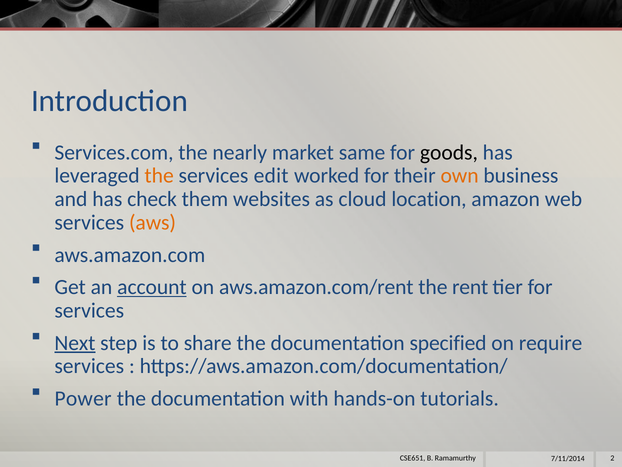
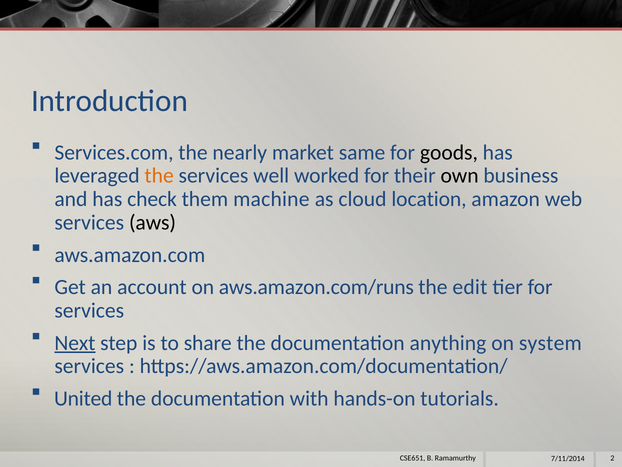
edit: edit -> well (271, 176)
own colour: orange -> black (460, 176)
websites: websites -> machine (271, 199)
aws colour: orange -> black (153, 222)
account underline: present -> none (152, 287)
aws.amazon.com/rent: aws.amazon.com/rent -> aws.amazon.com/runs (316, 287)
rent: rent -> edit (470, 287)
specified: specified -> anything (448, 343)
require: require -> system (550, 343)
Power: Power -> United (83, 398)
